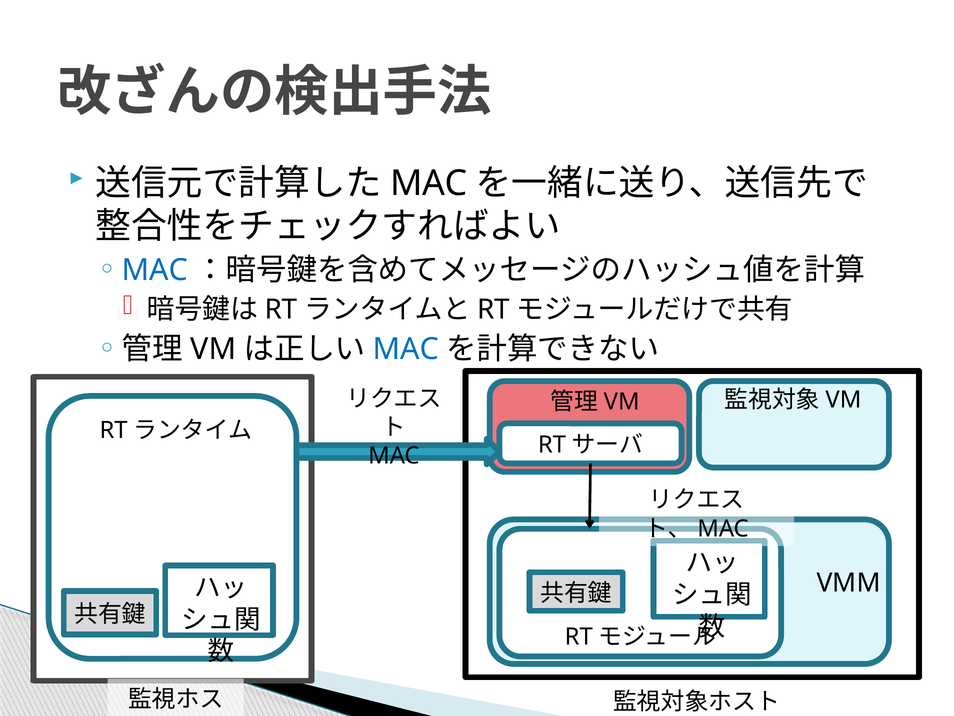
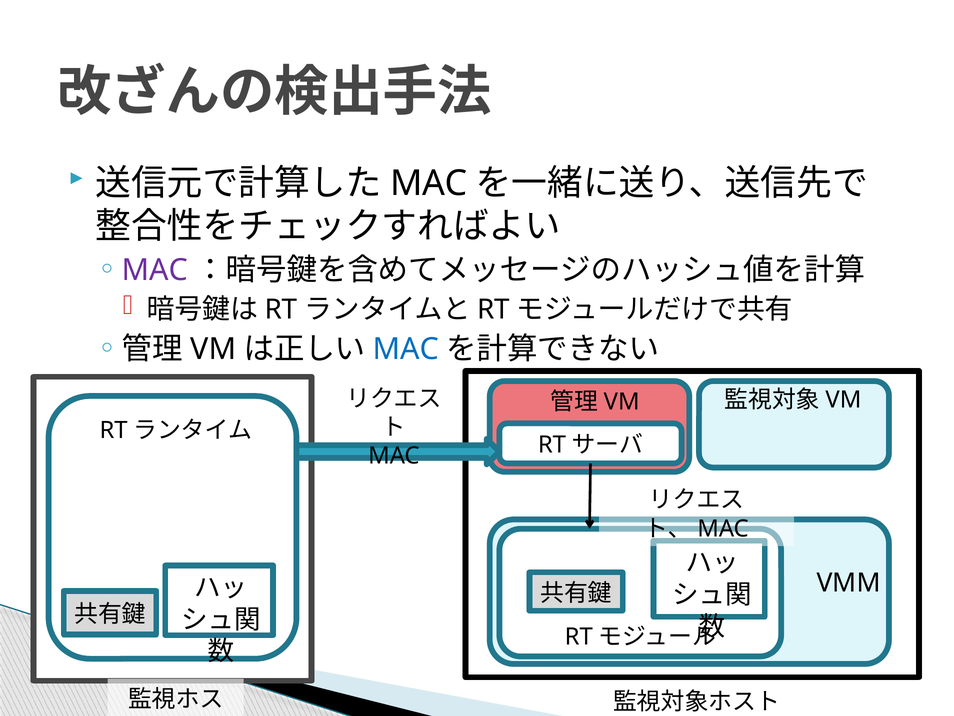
MAC colour: blue -> purple (155, 270)
